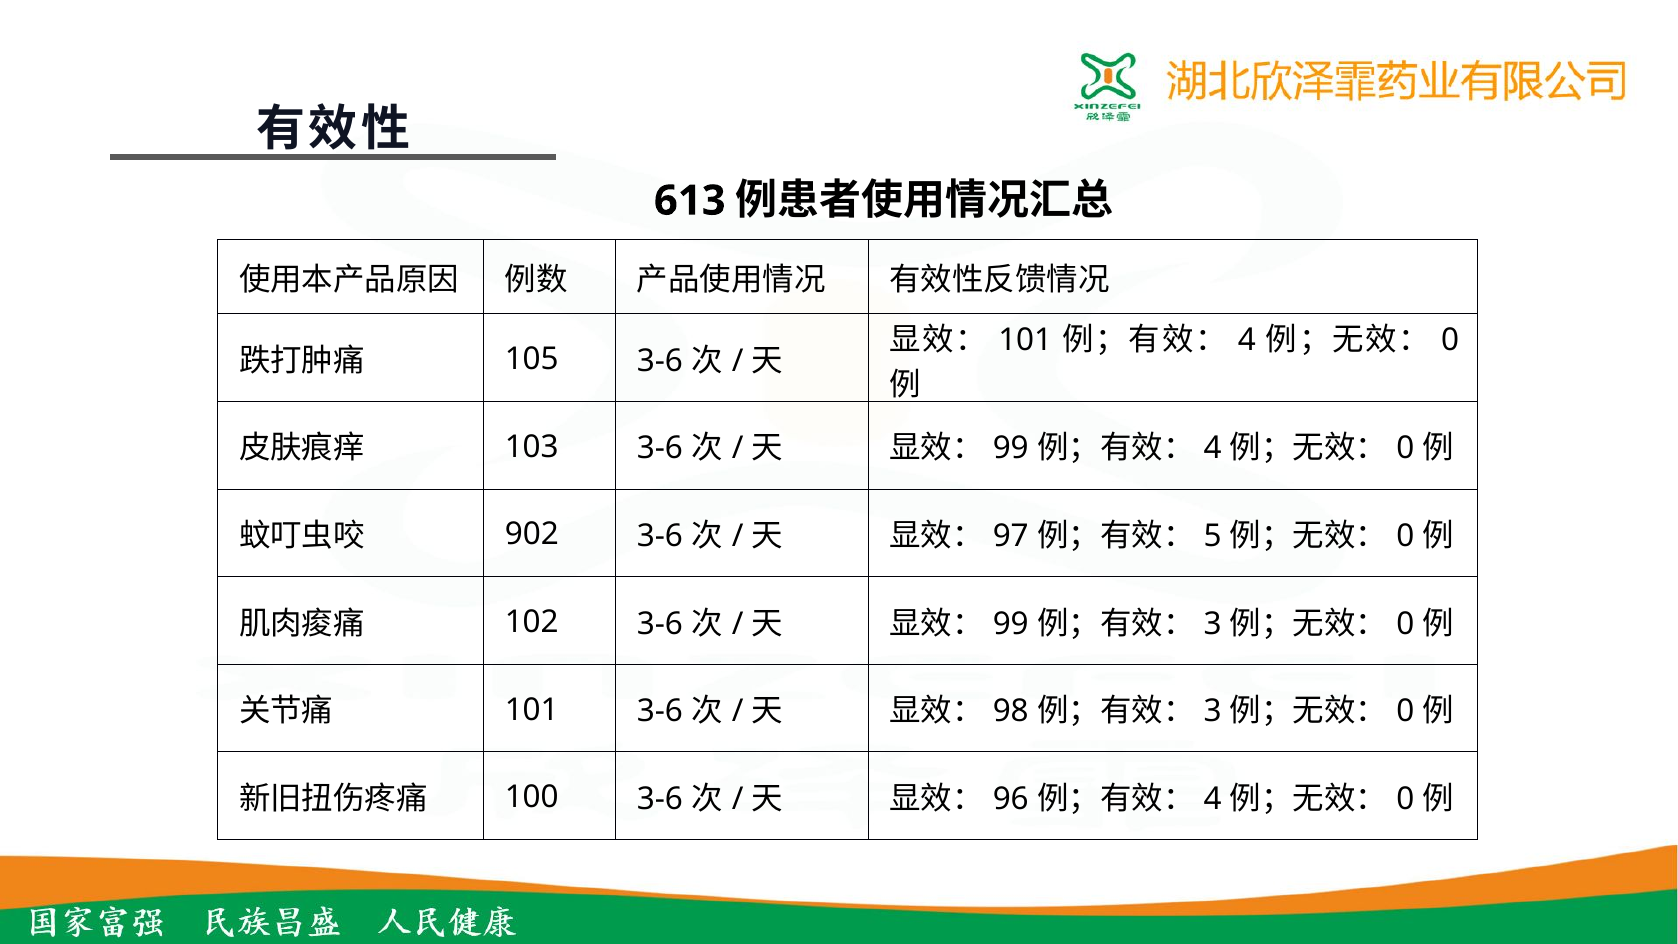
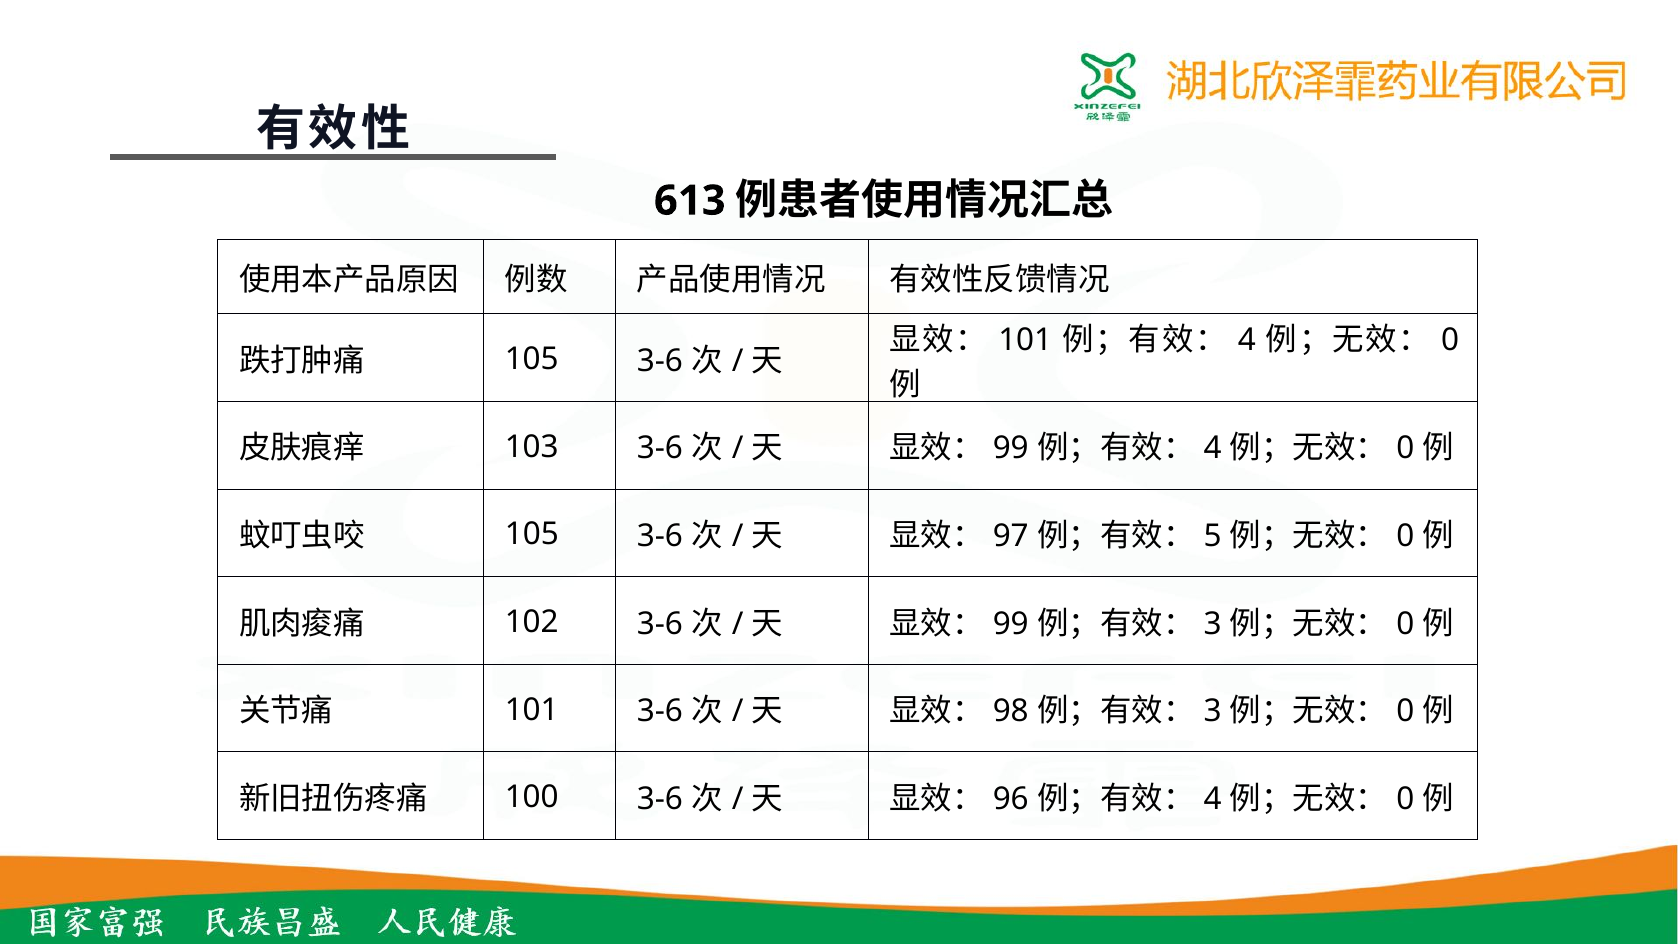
902: 902 -> 105 (532, 534)
